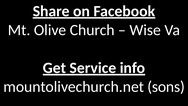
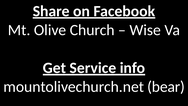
sons: sons -> bear (166, 87)
